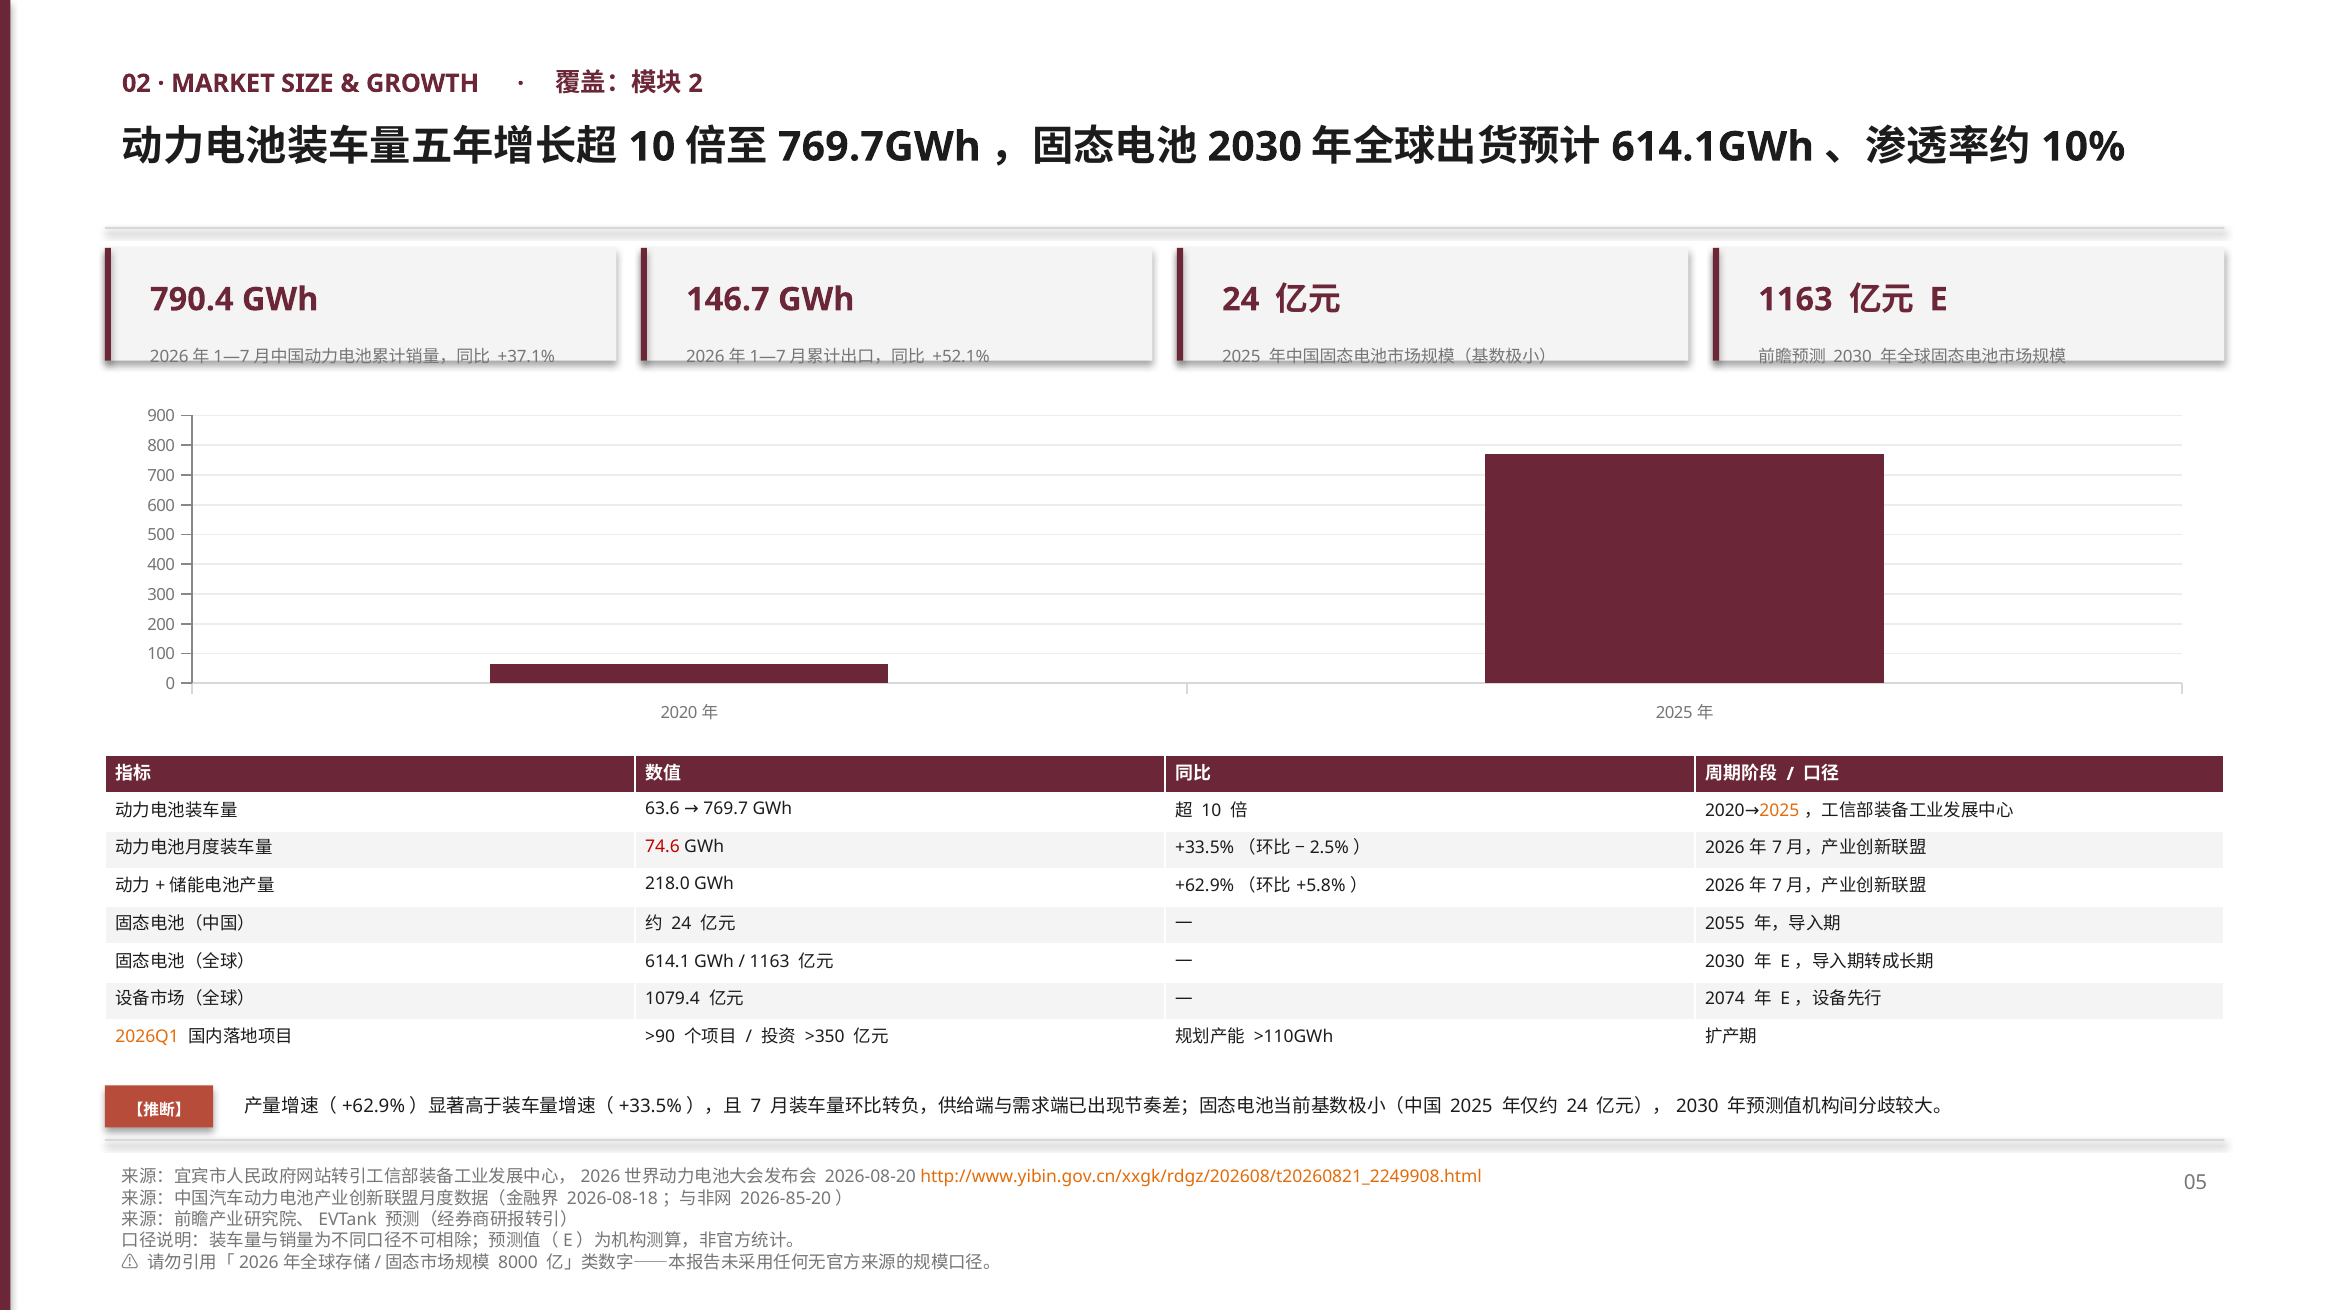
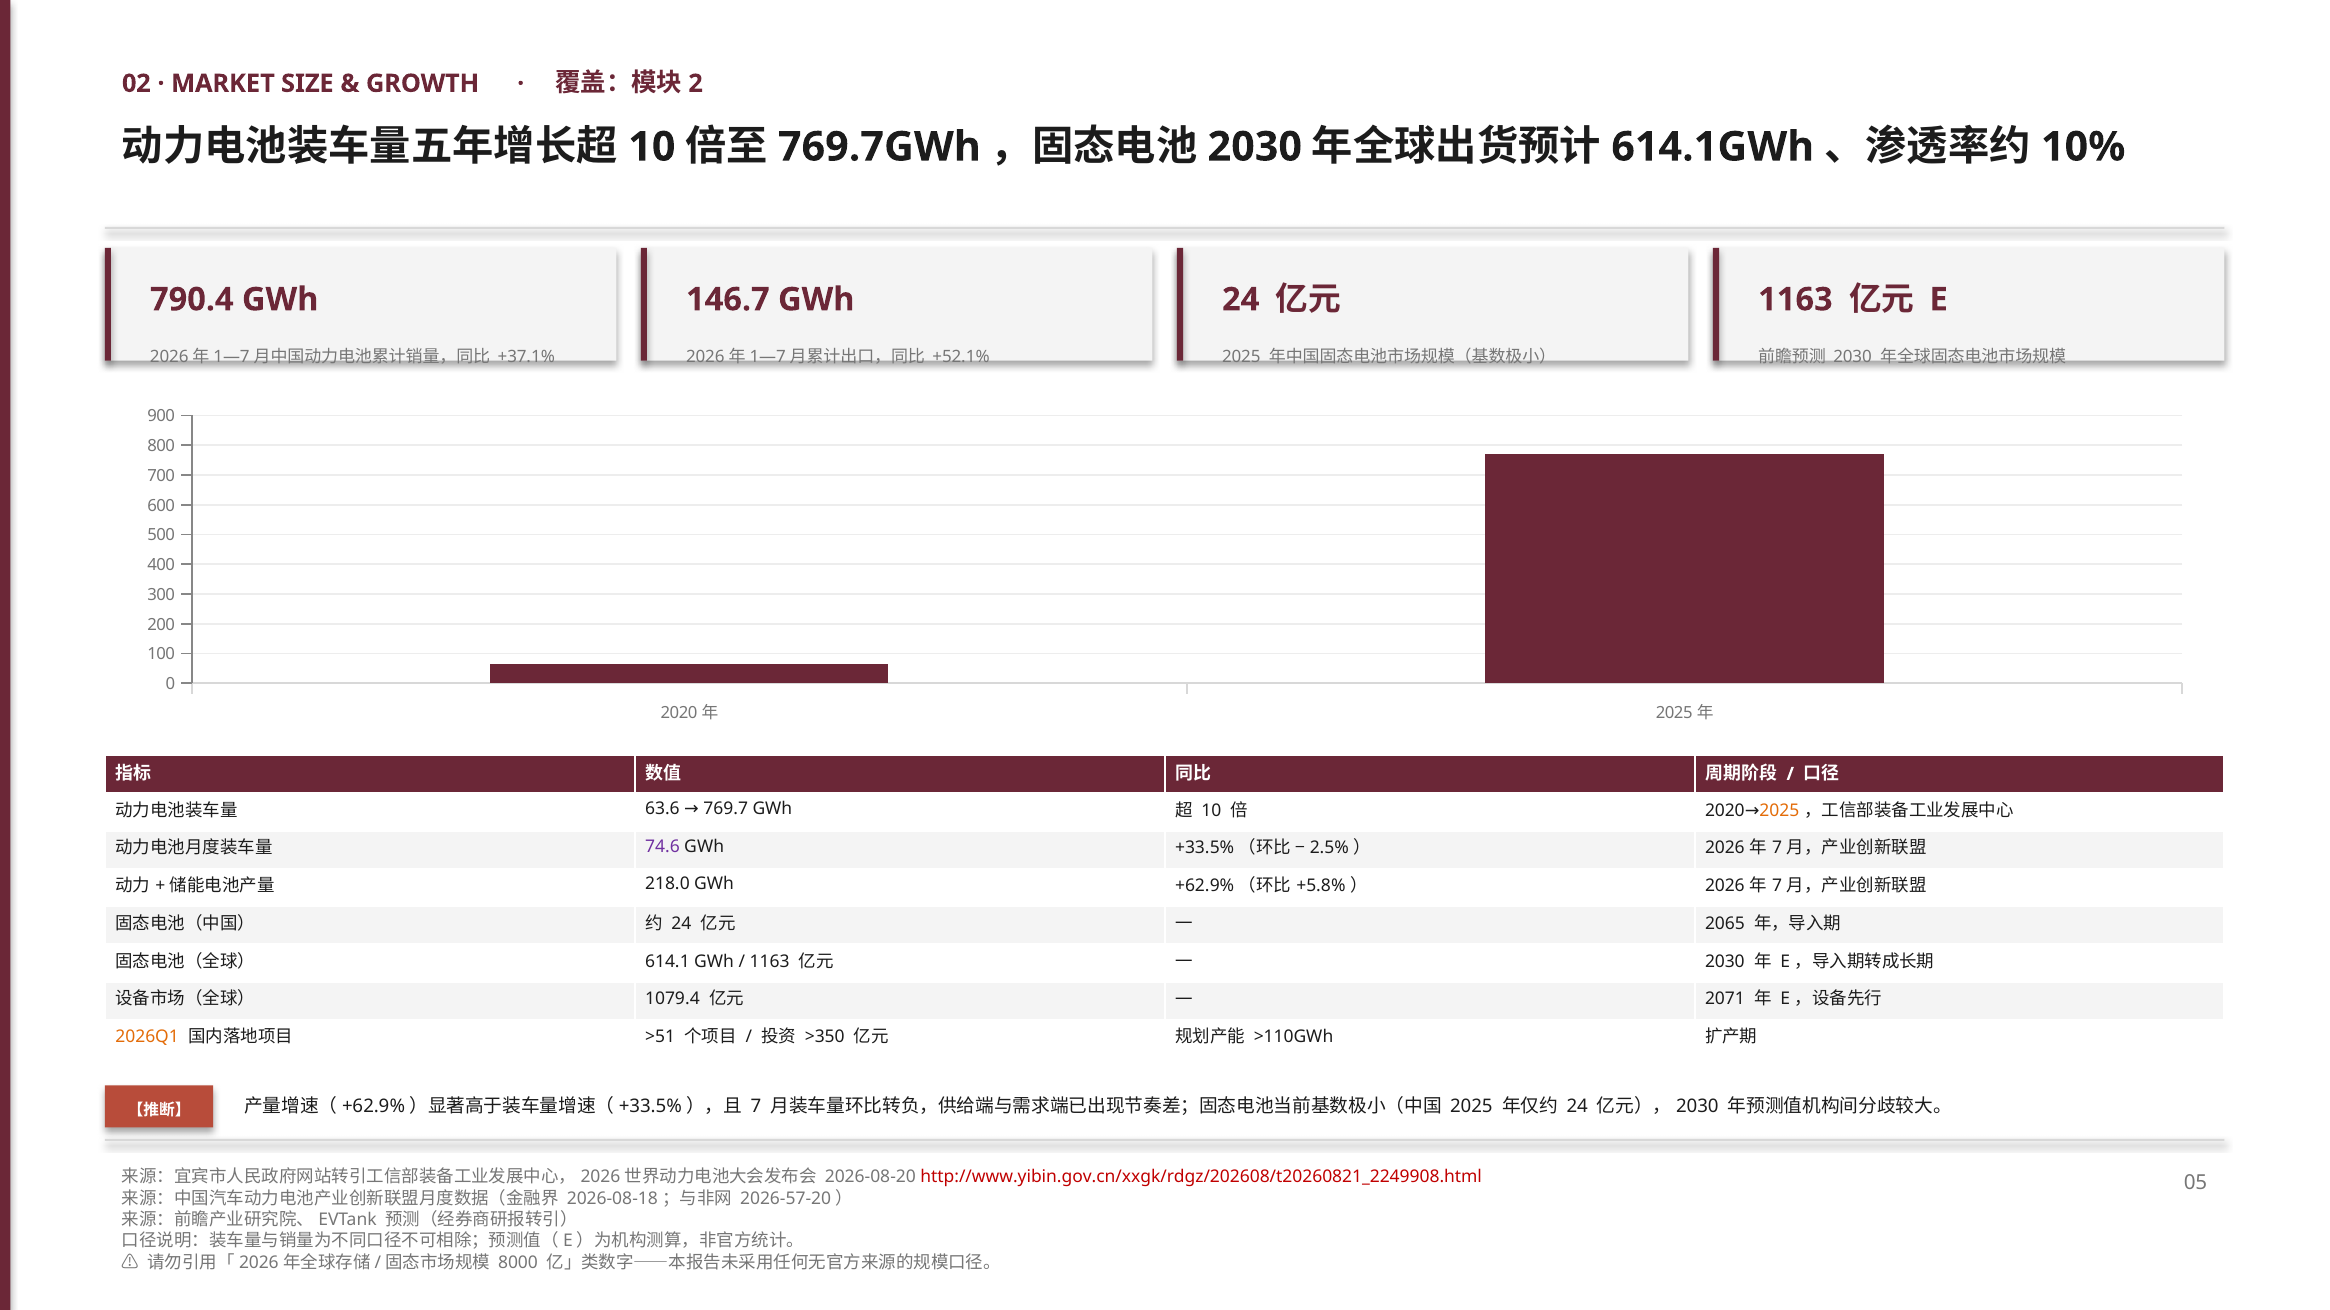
74.6 colour: red -> purple (662, 847)
2055: 2055 -> 2065 (1725, 924)
2074: 2074 -> 2071 (1725, 1000)
>90: >90 -> >51 (660, 1037)
http://www.yibin.gov.cn/xxgk/rdgz/202608/t20260821_2249908.html colour: orange -> red (1201, 1178)
2026-85-20: 2026-85-20 -> 2026-57-20 (786, 1199)
